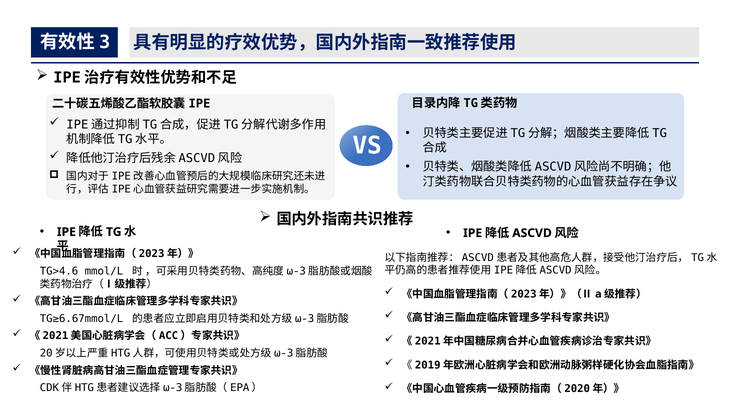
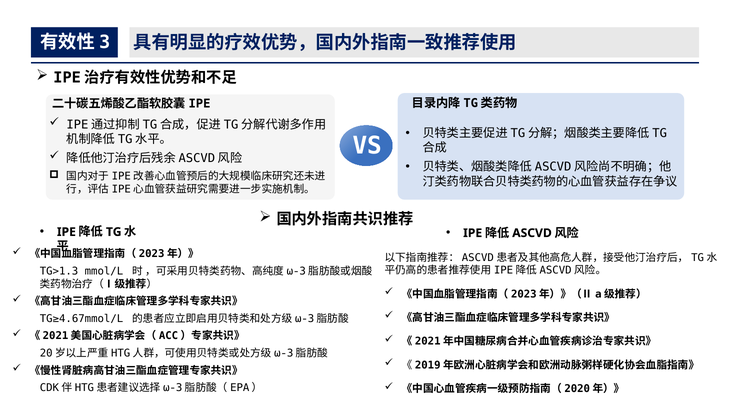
TG>4.6: TG>4.6 -> TG>1.3 (59, 272)
TG≥6.67mmol/L: TG≥6.67mmol/L -> TG≥4.67mmol/L (82, 319)
